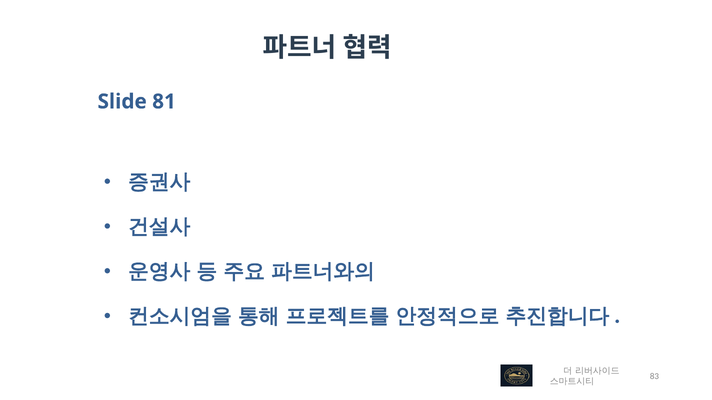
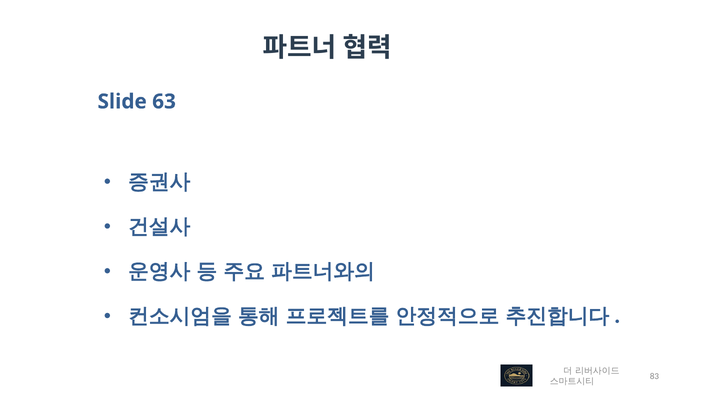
81: 81 -> 63 (164, 102)
